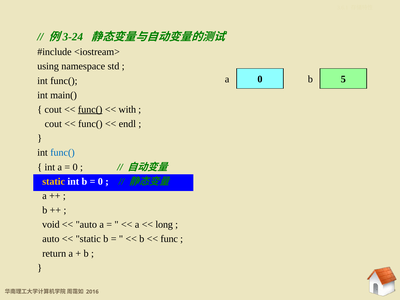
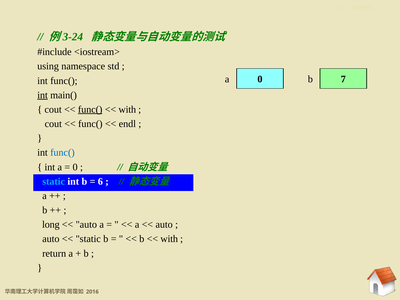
5: 5 -> 7 (343, 79)
int underline: none -> present (43, 95)
static colour: yellow -> light blue (54, 181)
0: 0 -> 6 (100, 181)
void: void -> long (51, 225)
long: long -> auto (164, 225)
func: func -> with (169, 239)
